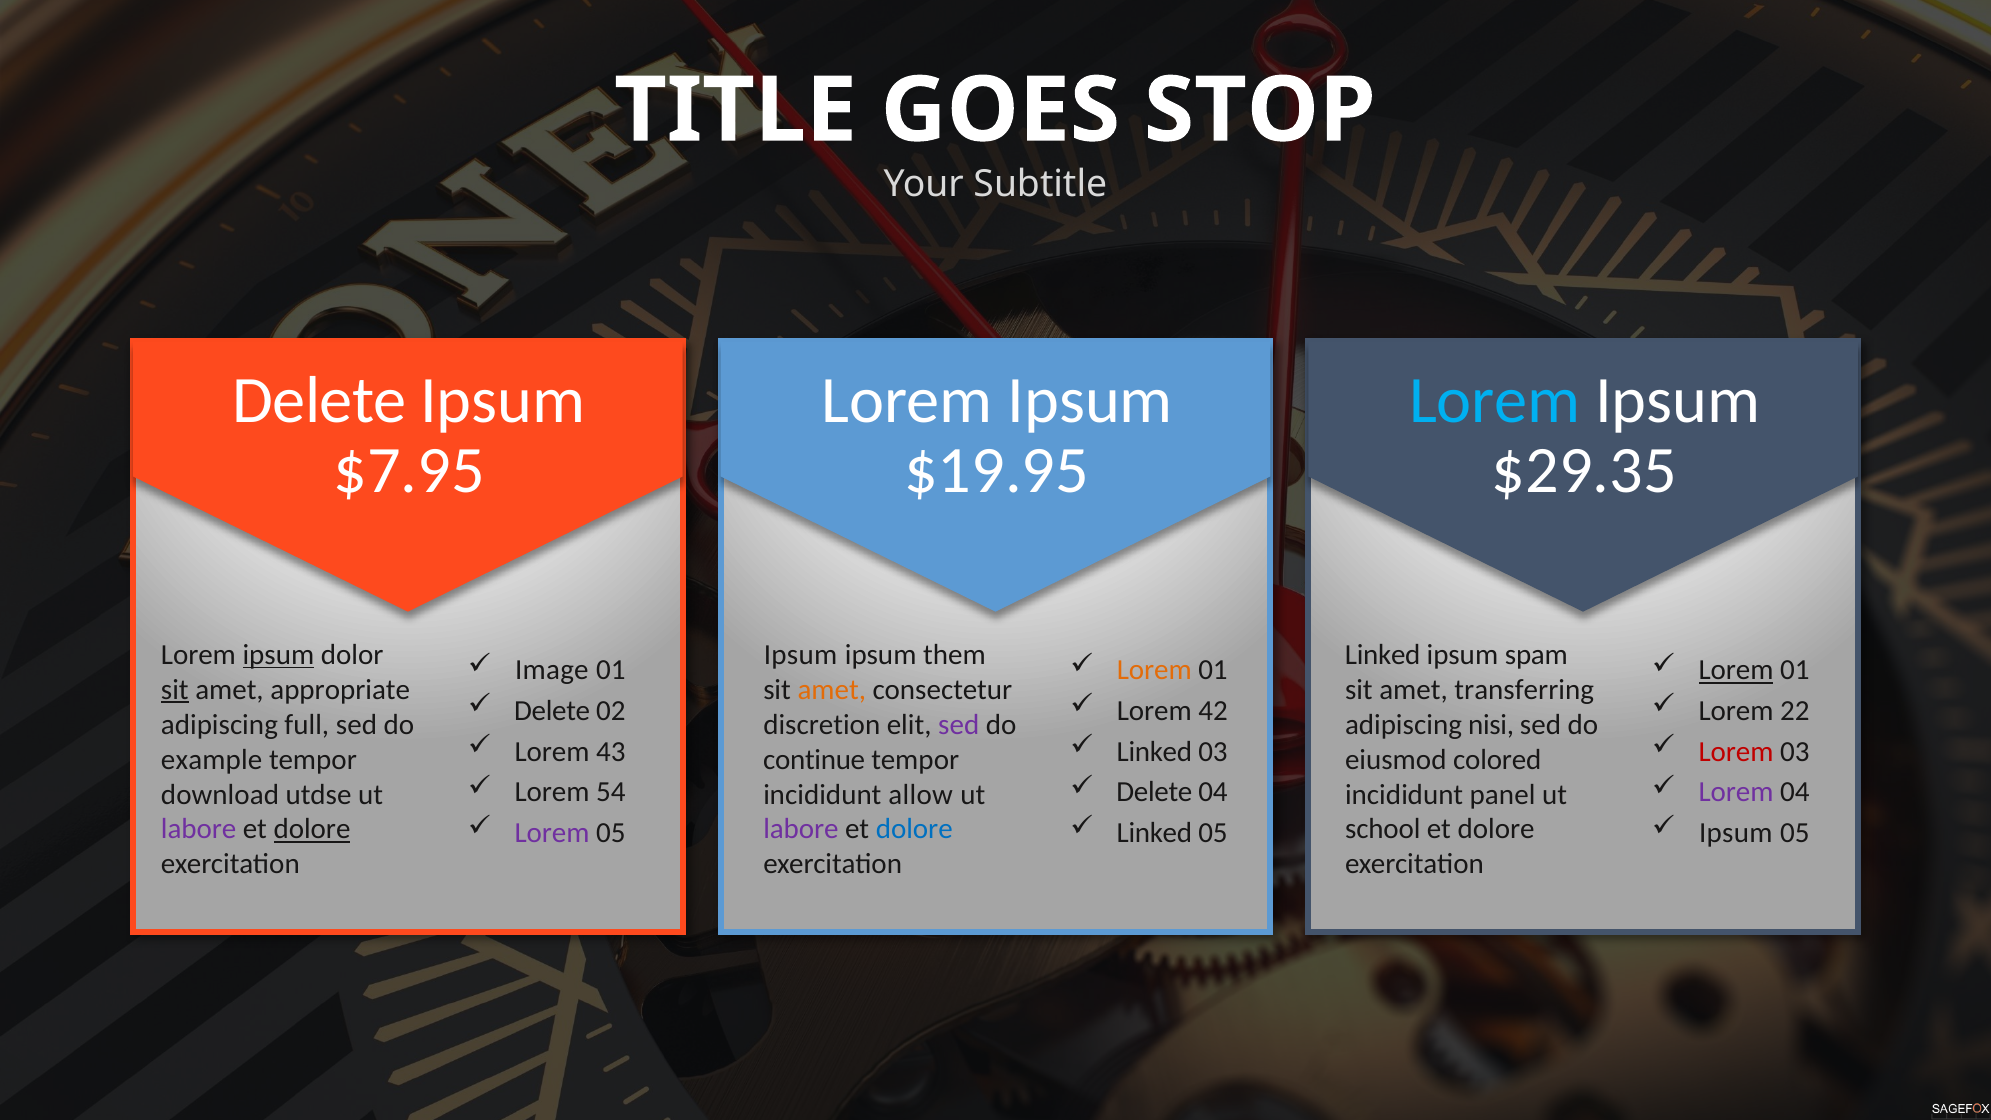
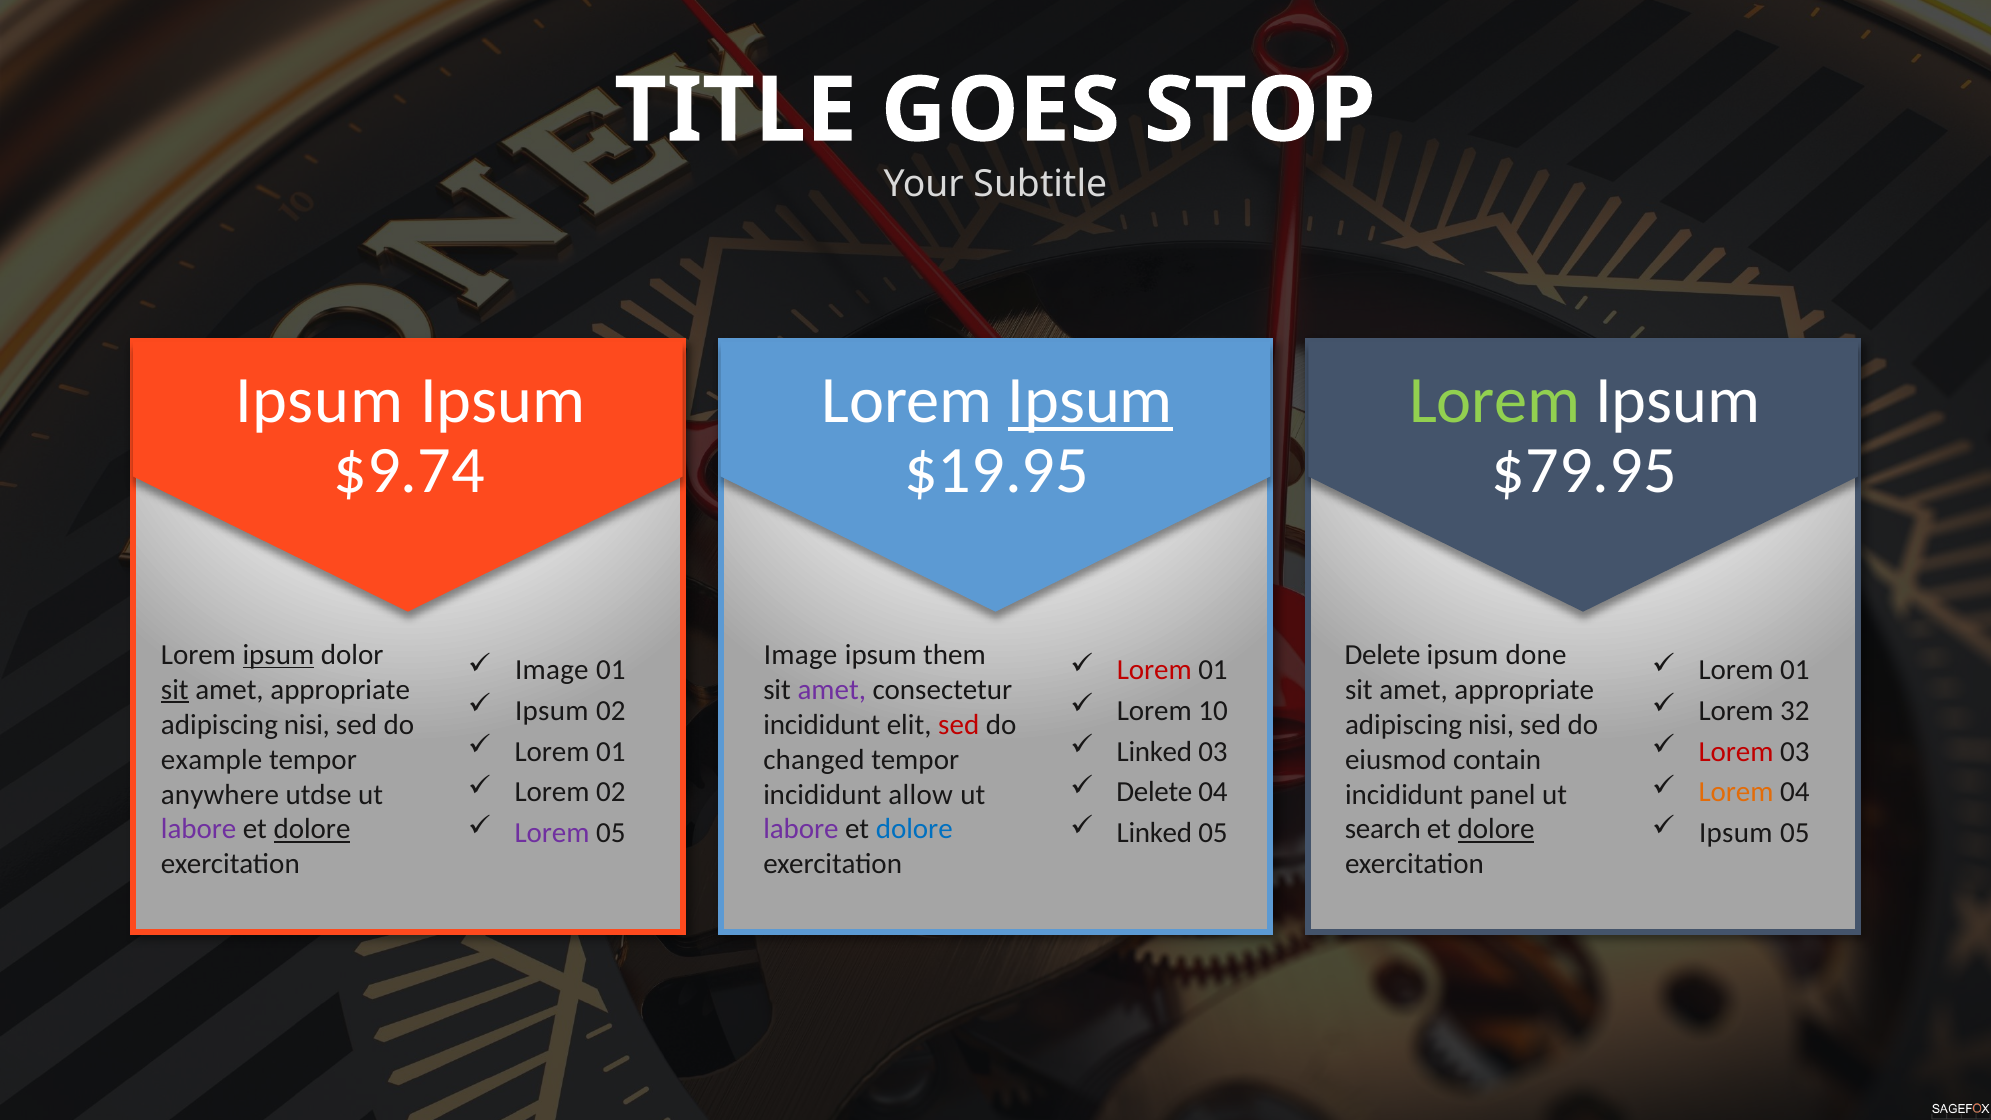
Delete: Delete -> Ipsum (319, 401)
Ipsum underline: none -> present (1090, 401)
Lorem colour: light blue -> light green (1495, 401)
$7.95: $7.95 -> $9.74 (409, 471)
$29.35: $29.35 -> $79.95 (1584, 471)
Ipsum: Ipsum -> Image (801, 655)
Linked: Linked -> Delete (1383, 655)
spam: spam -> done (1536, 655)
Lorem colour: orange -> red (1154, 670)
Lorem underline: present -> none (1736, 670)
amet colour: orange -> purple (832, 690)
transferring: transferring -> appropriate (1524, 690)
Delete: Delete -> Ipsum (552, 711)
42: 42 -> 10 (1213, 711)
22: 22 -> 32 (1795, 711)
full: full -> nisi (307, 725)
discretion: discretion -> incididunt (822, 725)
sed colour: purple -> red (959, 725)
43: 43 -> 01 (611, 752)
continue: continue -> changed (814, 760)
colored: colored -> contain (1497, 760)
Lorem 54: 54 -> 02 (611, 792)
Lorem colour: purple -> orange (1736, 792)
download: download -> anywhere (220, 794)
school: school -> search (1383, 829)
dolore underline: none -> present (1496, 829)
